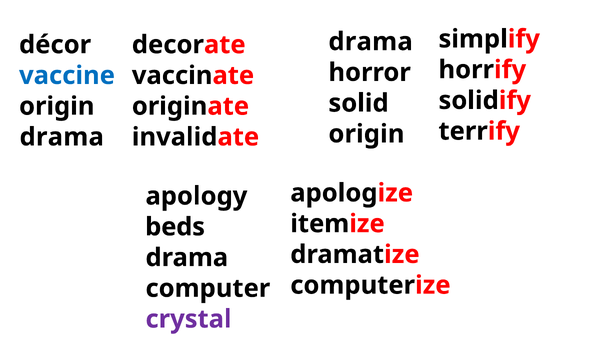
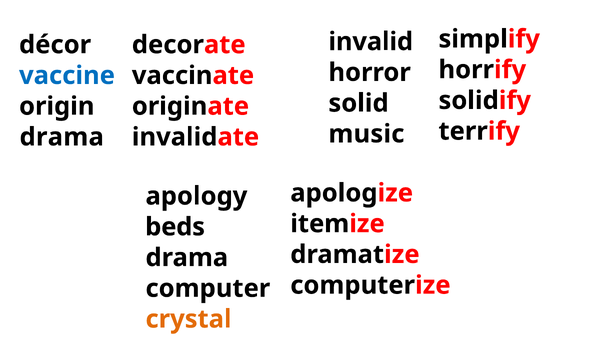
drama: drama -> invalid (371, 42)
origin: origin -> music (366, 134)
crystal colour: purple -> orange (189, 319)
